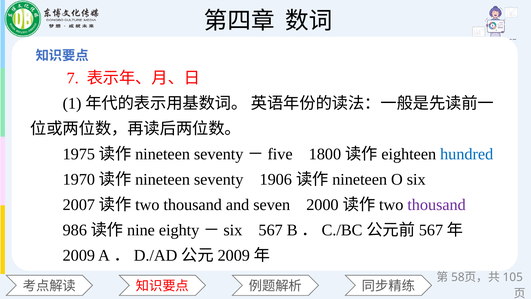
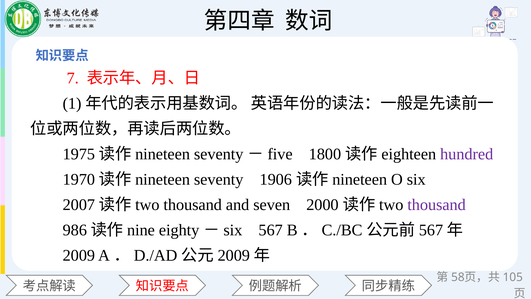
hundred colour: blue -> purple (467, 154)
